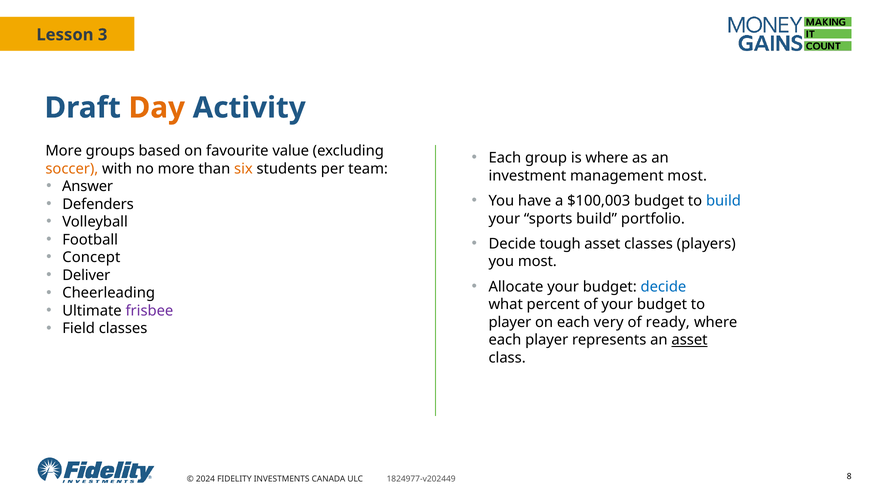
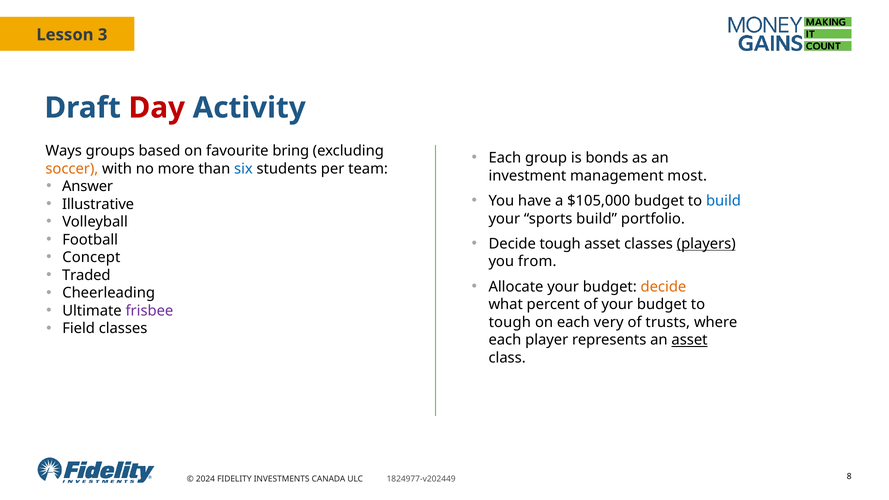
Day colour: orange -> red (157, 108)
More: More -> Ways (64, 151)
value: value -> bring (291, 151)
is where: where -> bonds (607, 158)
six colour: orange -> blue (243, 169)
$100,003: $100,003 -> $105,000 (599, 201)
Defenders: Defenders -> Illustrative (98, 204)
players underline: none -> present (706, 244)
you most: most -> from (537, 262)
Deliver: Deliver -> Traded (86, 275)
decide colour: blue -> orange (663, 287)
player: player -> tough (510, 322)
ready: ready -> trusts (668, 322)
